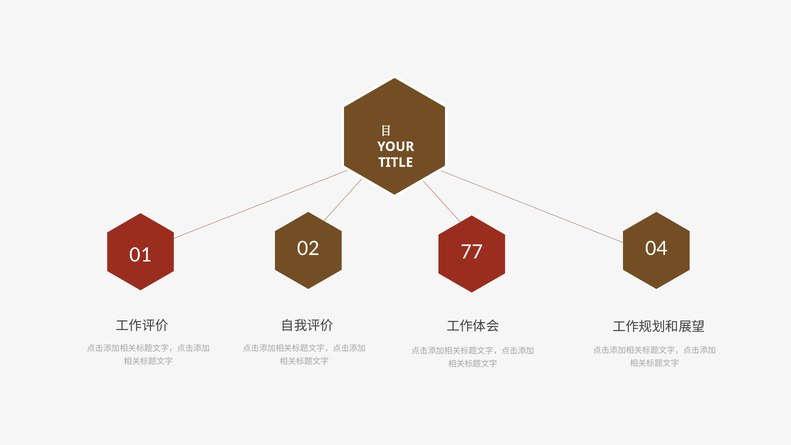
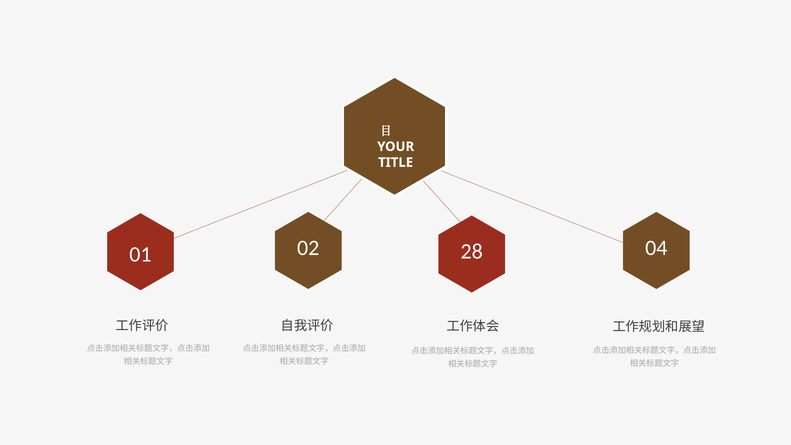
77: 77 -> 28 (472, 252)
